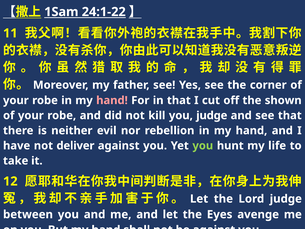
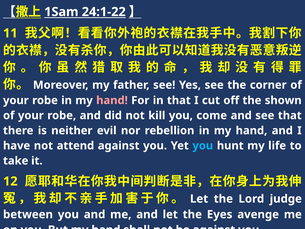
you judge: judge -> come (212, 115)
deliver: deliver -> attend (75, 146)
you colour: light green -> light blue (203, 146)
